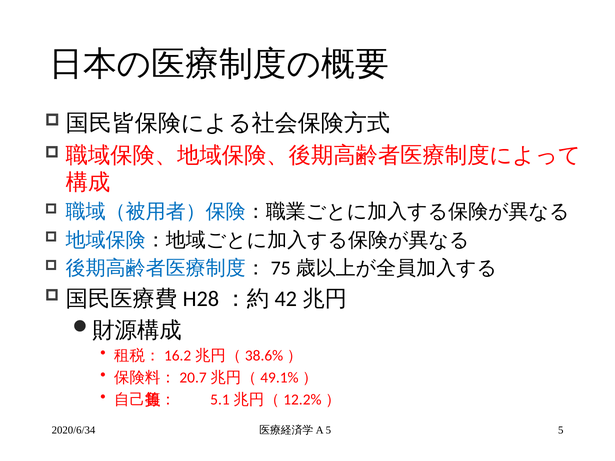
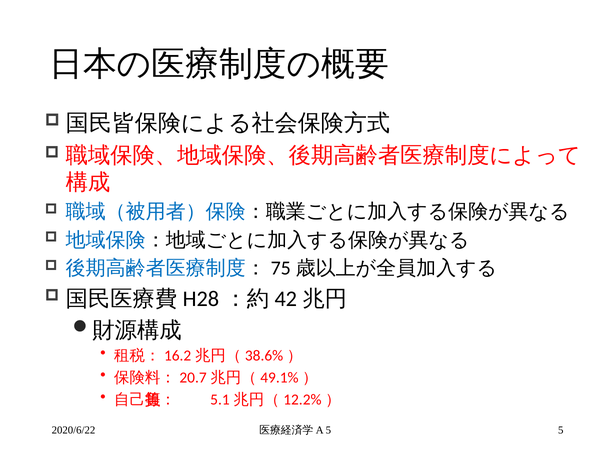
2020/6/34: 2020/6/34 -> 2020/6/22 (74, 430)
